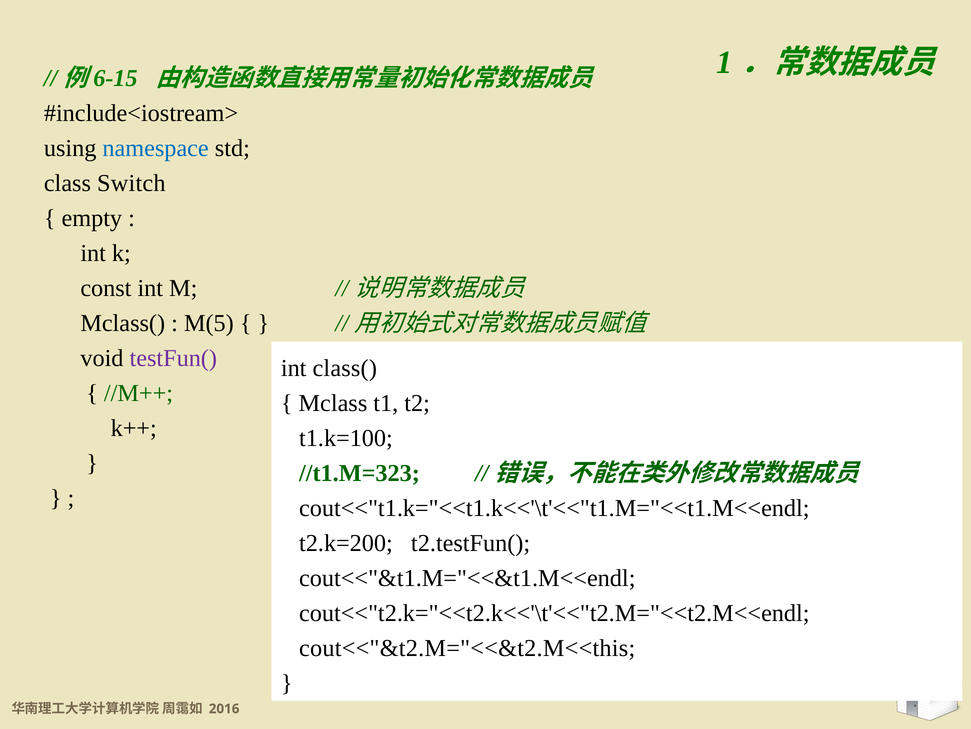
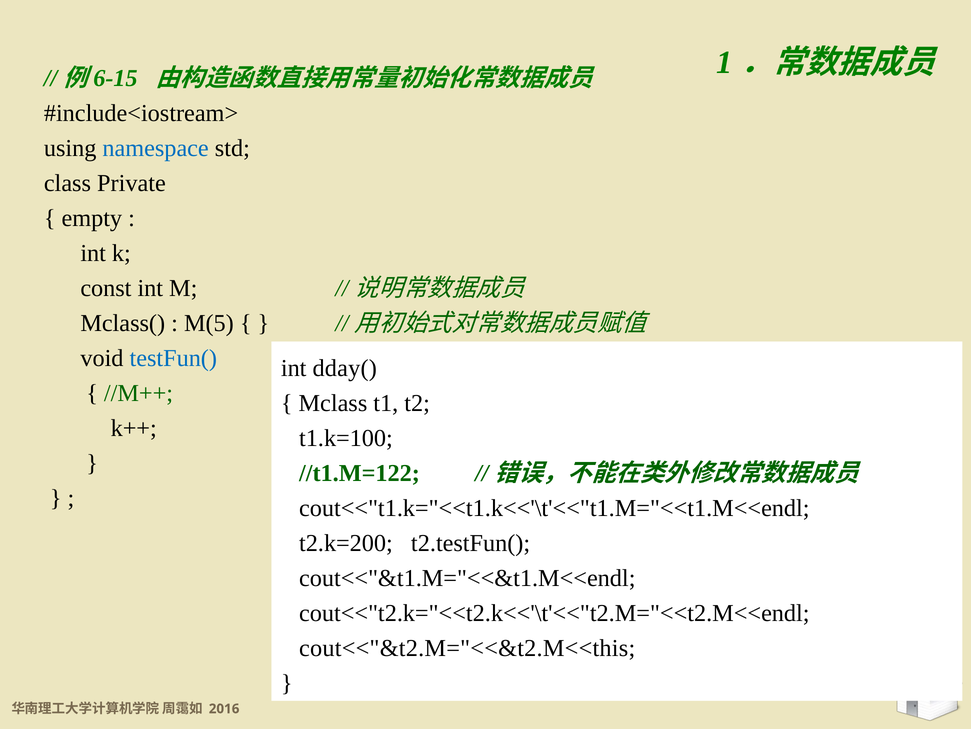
Switch: Switch -> Private (131, 183)
testFun( colour: purple -> blue (173, 358)
class(: class( -> dday( (345, 368)
//t1.M=323: //t1.M=323 -> //t1.M=122 (359, 473)
